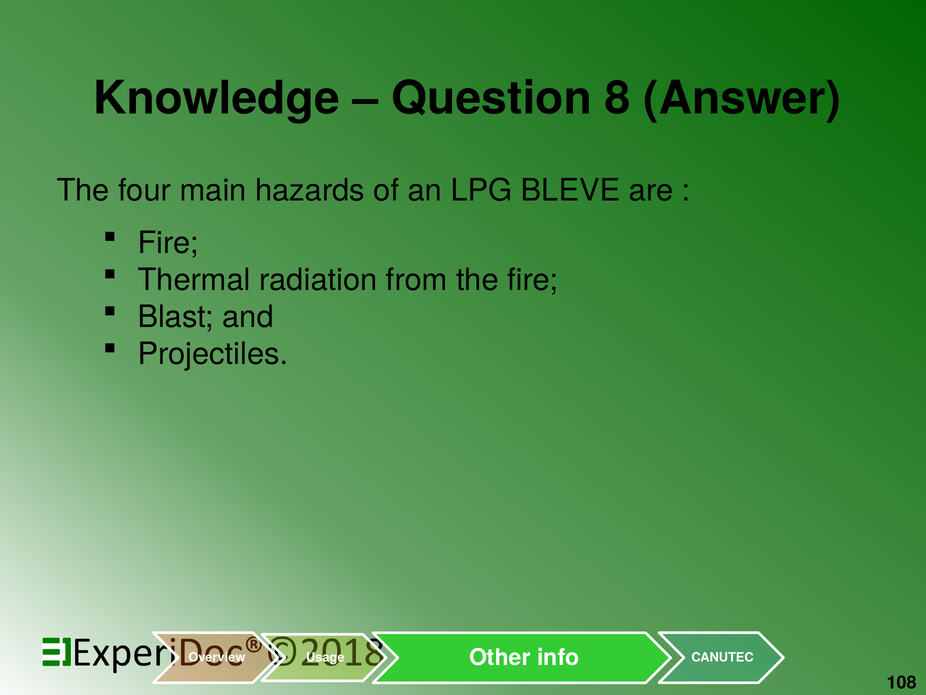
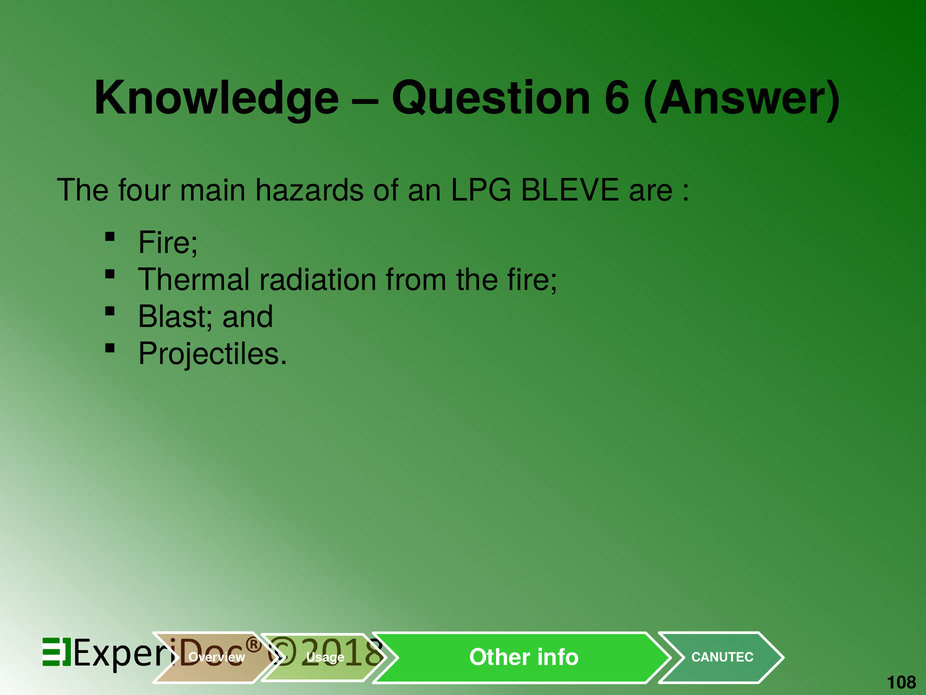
8: 8 -> 6 (618, 99)
